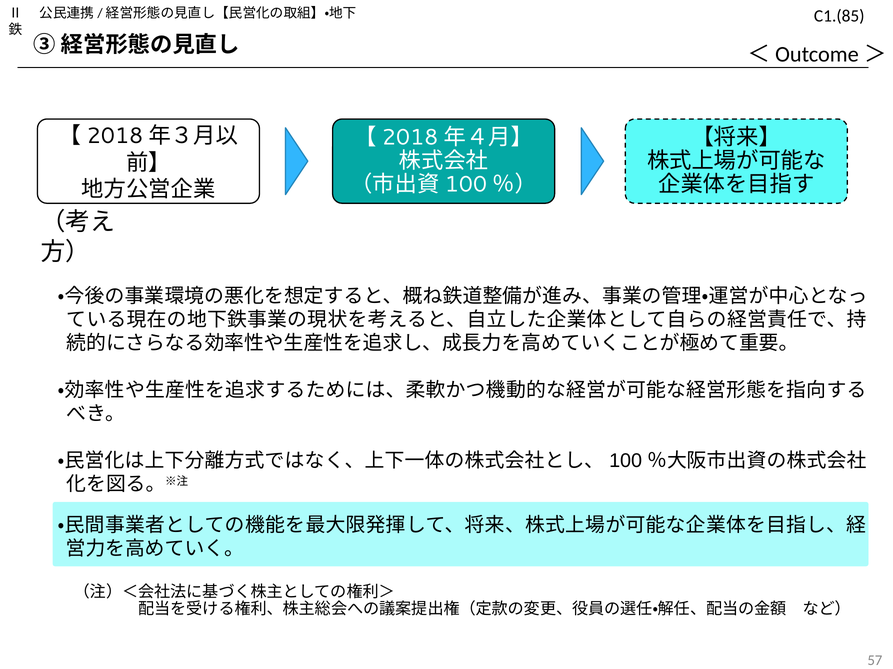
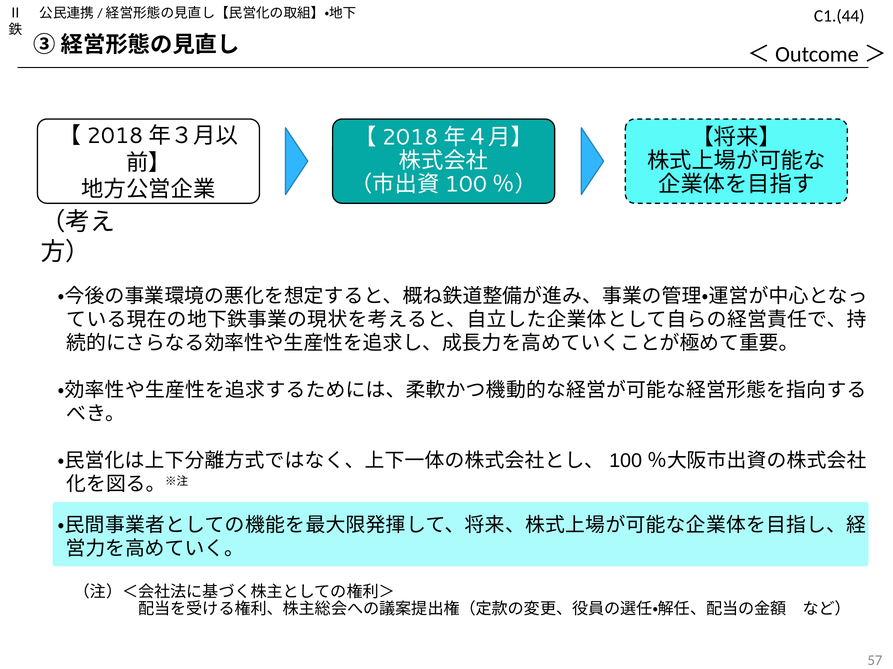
C1.(85: C1.(85 -> C1.(44 (839, 16)
